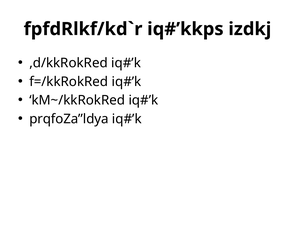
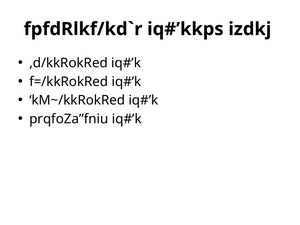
prqfoZa”ldya: prqfoZa”ldya -> prqfoZa”fniu (69, 119)
